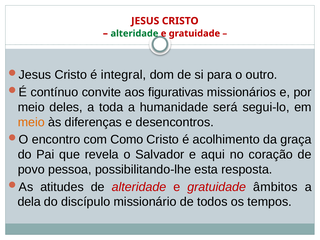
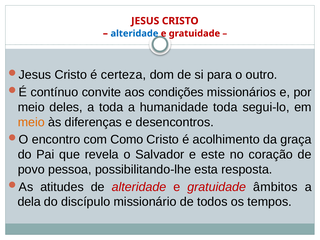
alteridade colour: green -> blue (134, 33)
integral: integral -> certeza (124, 75)
figurativas: figurativas -> condições (176, 92)
humanidade será: será -> toda (225, 107)
aqui: aqui -> este (213, 155)
